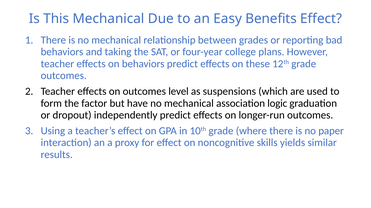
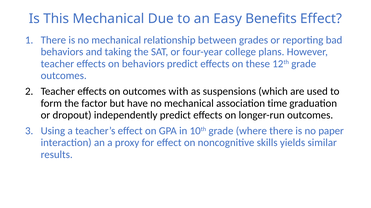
level: level -> with (178, 92)
logic: logic -> time (277, 104)
